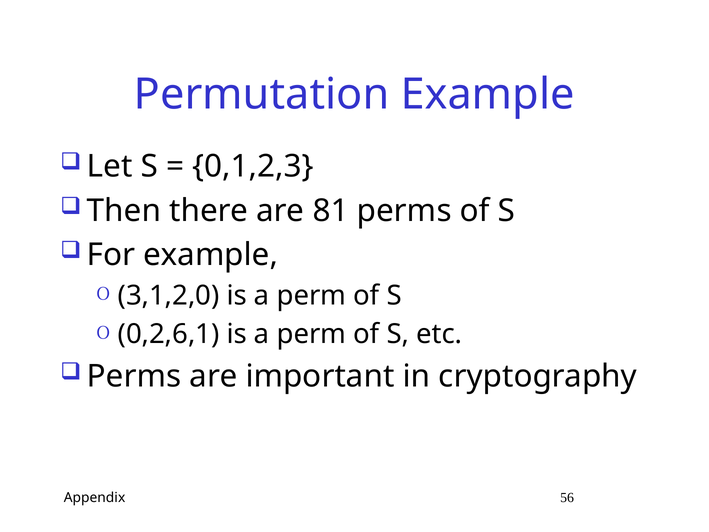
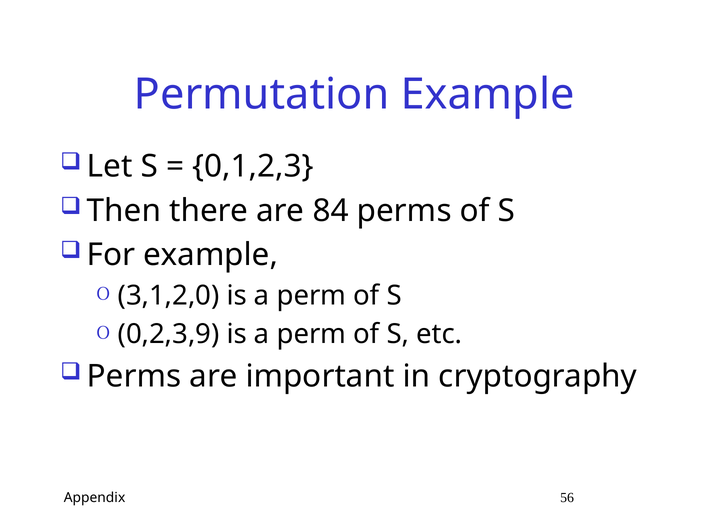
81: 81 -> 84 (331, 211)
0,2,6,1: 0,2,6,1 -> 0,2,3,9 (169, 334)
